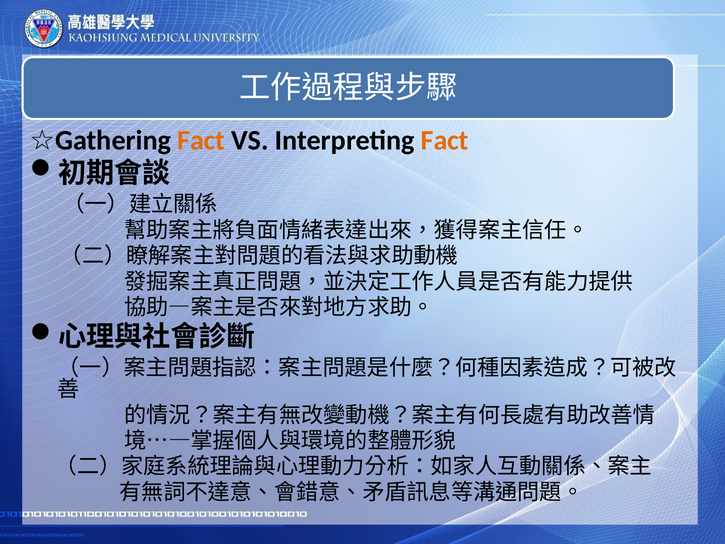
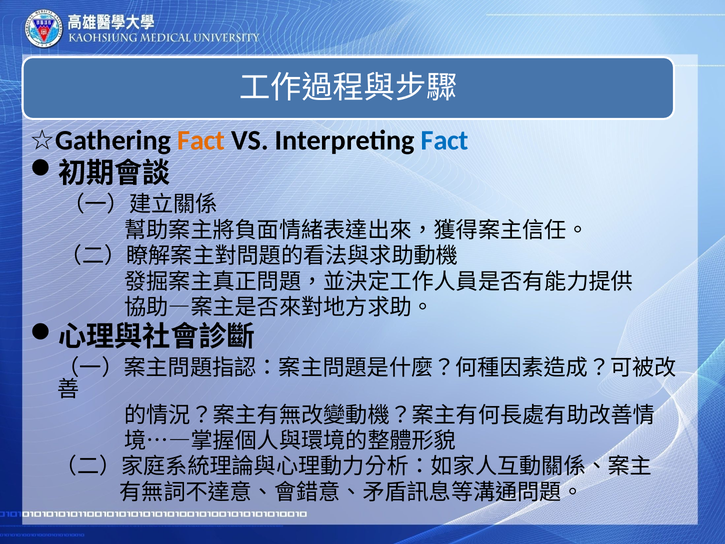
Fact colour: orange -> blue (445, 141)
